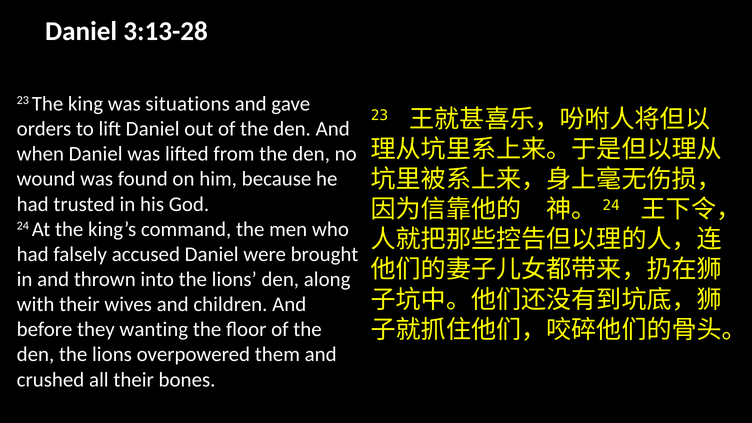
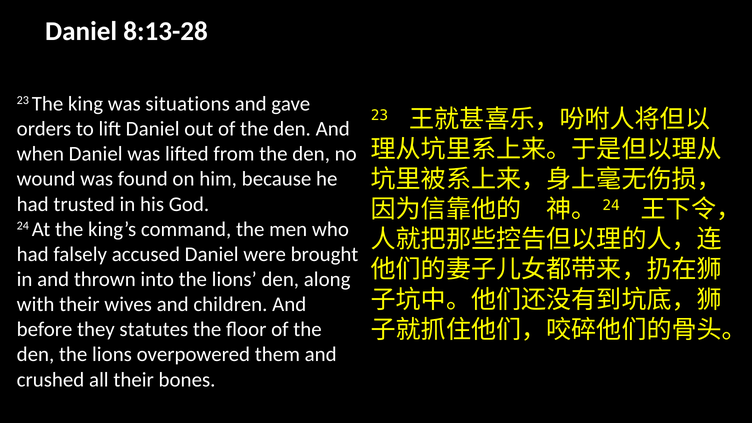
3:13-28: 3:13-28 -> 8:13-28 (166, 31)
wanting: wanting -> statutes (154, 330)
